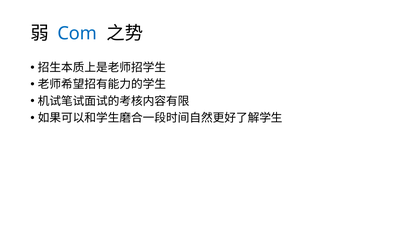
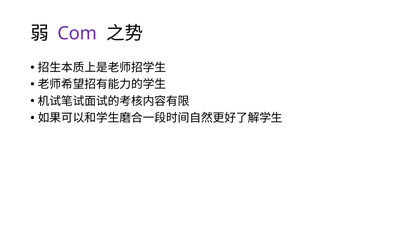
Com colour: blue -> purple (77, 34)
